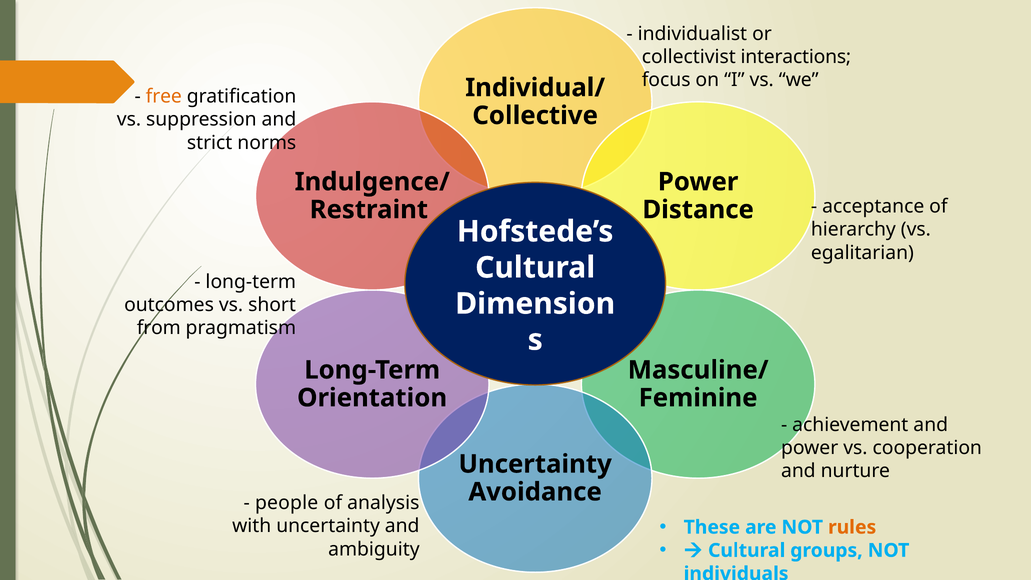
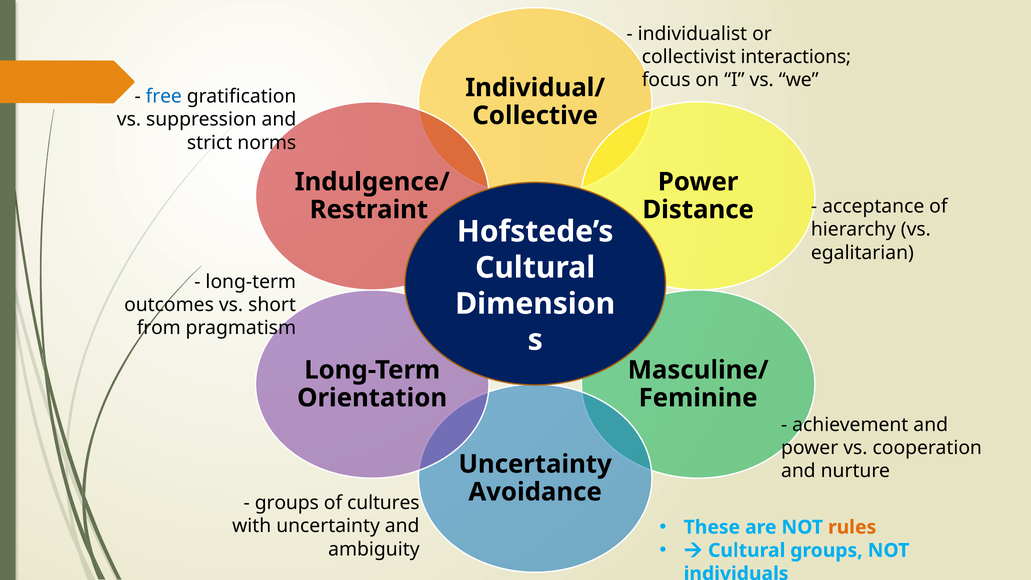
free colour: orange -> blue (164, 96)
people: people -> groups (287, 503)
analysis: analysis -> cultures (383, 503)
